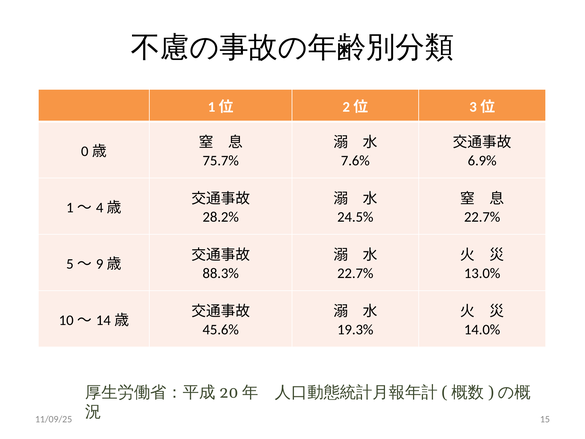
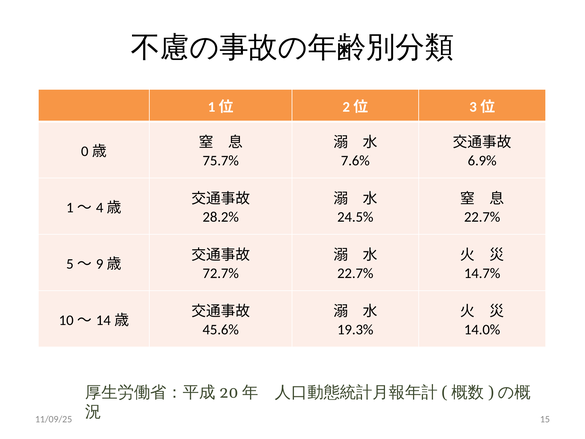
88.3%: 88.3% -> 72.7% (221, 273)
13.0%: 13.0% -> 14.7% (482, 273)
